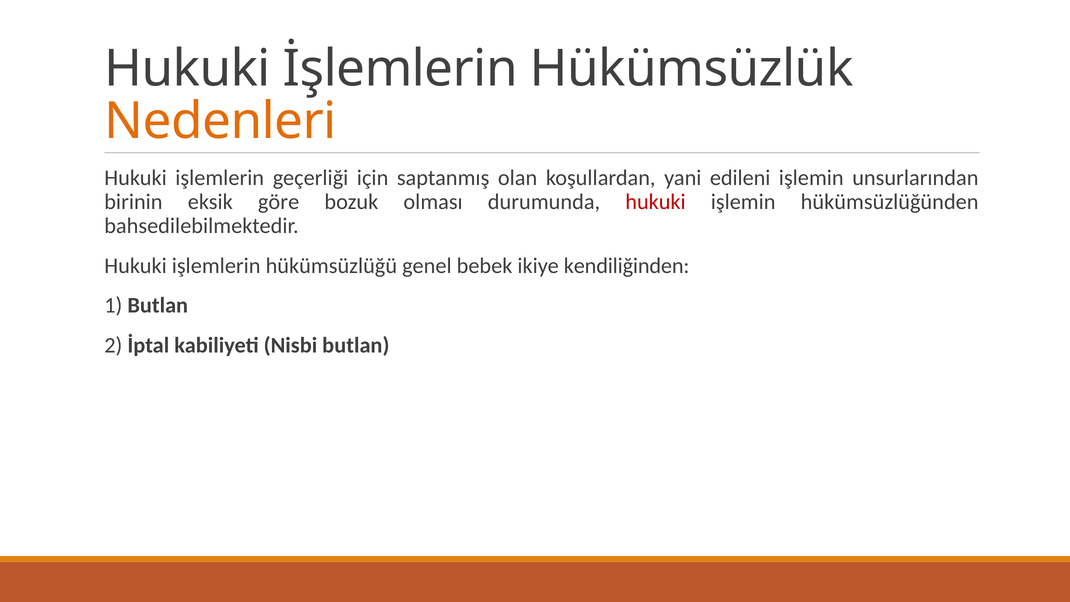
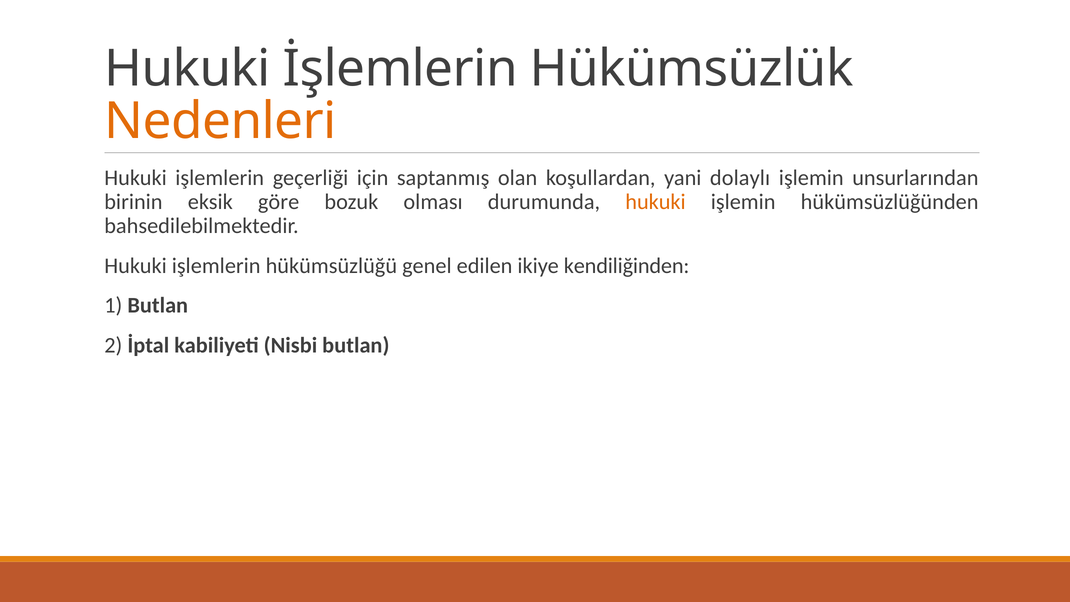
edileni: edileni -> dolaylı (740, 178)
hukuki colour: red -> orange (655, 202)
bebek: bebek -> edilen (485, 266)
